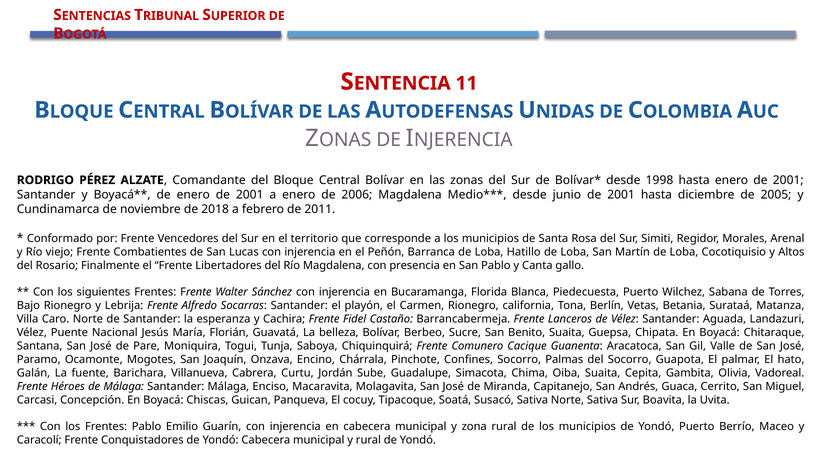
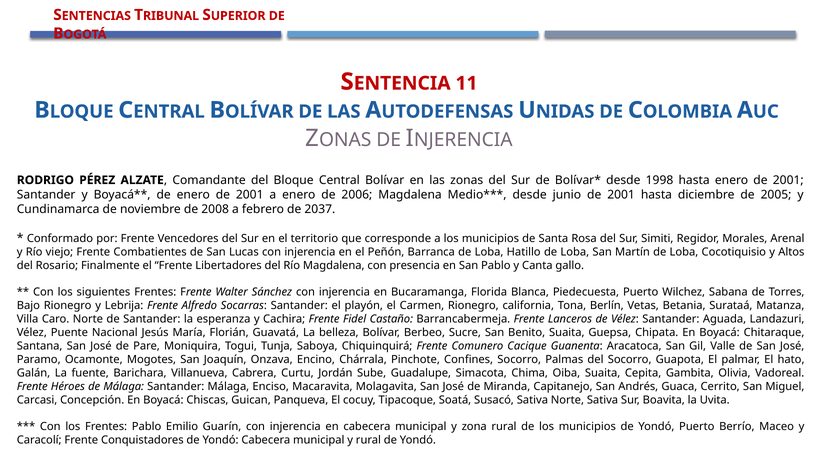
2018: 2018 -> 2008 (215, 209)
2011: 2011 -> 2037 (320, 209)
